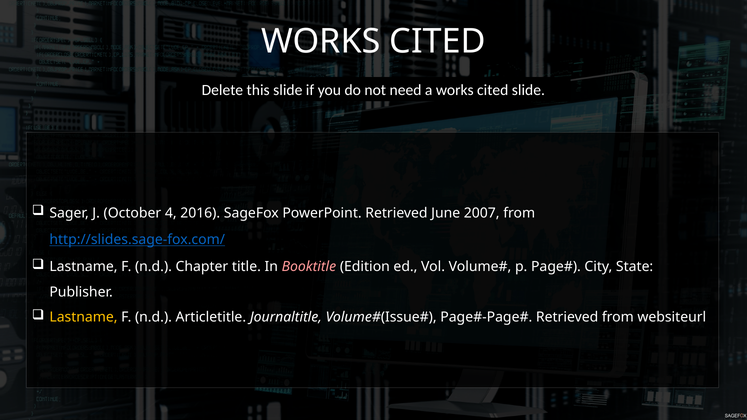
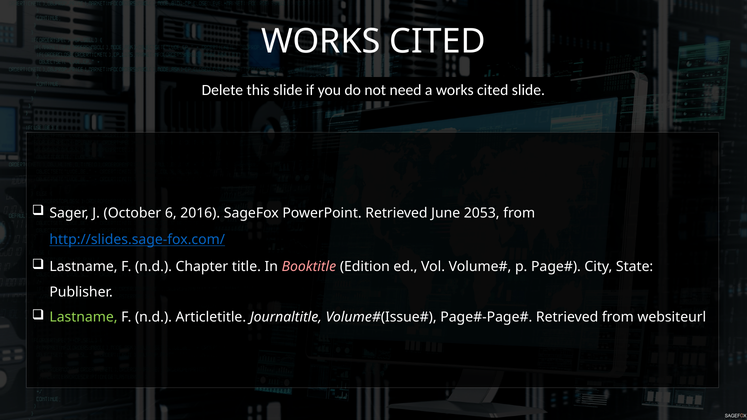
4: 4 -> 6 (171, 213)
2007: 2007 -> 2053 (482, 213)
Lastname colour: yellow -> light green (84, 317)
